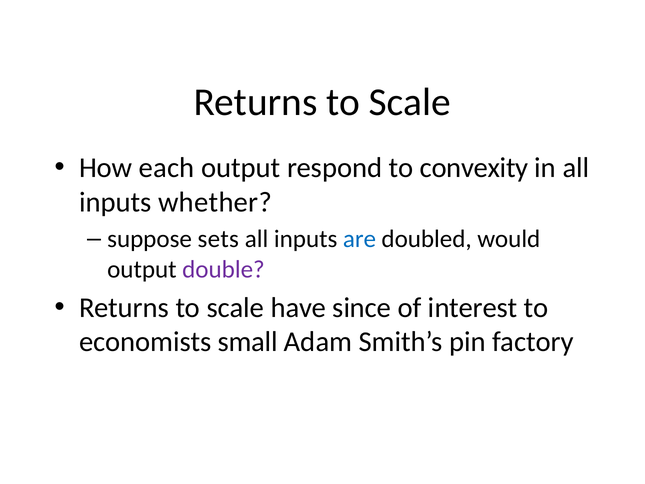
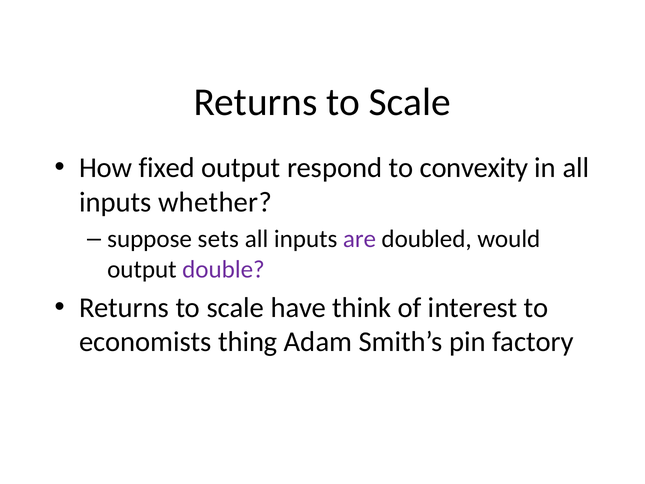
each: each -> fixed (167, 168)
are colour: blue -> purple (359, 239)
since: since -> think (362, 307)
small: small -> thing (248, 342)
